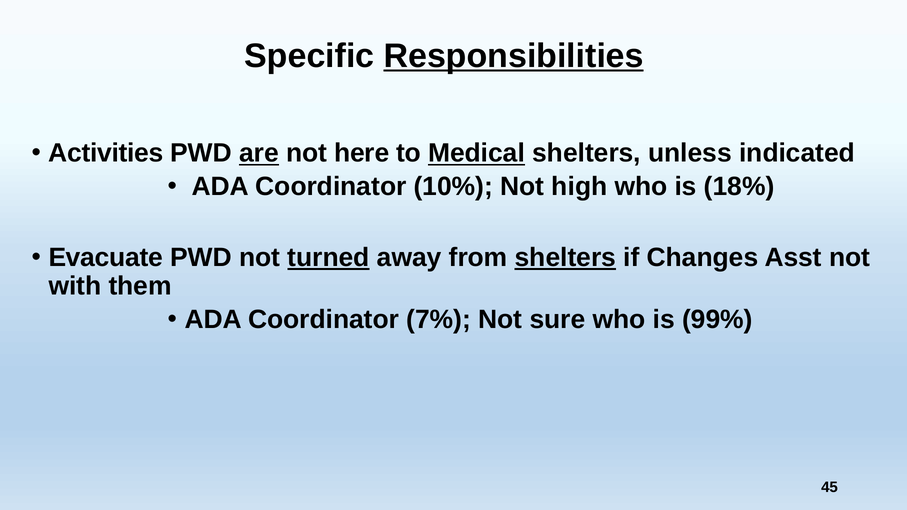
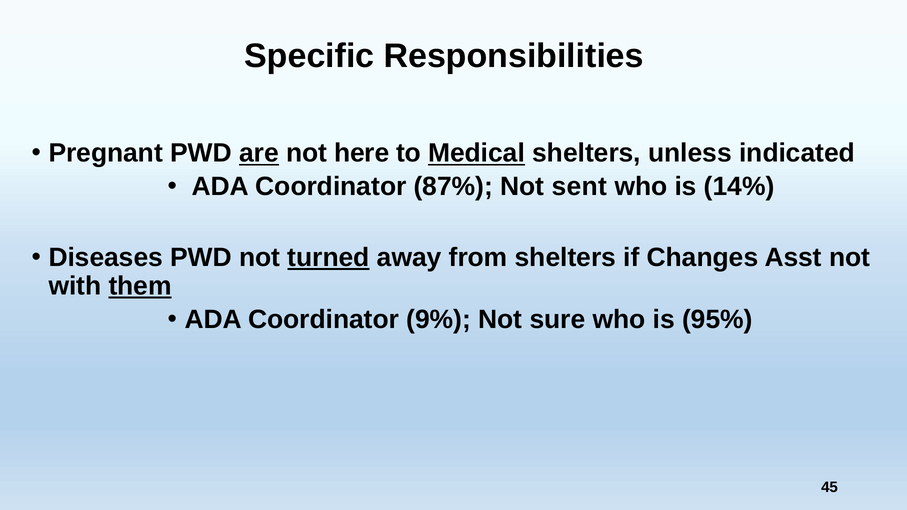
Responsibilities underline: present -> none (514, 56)
Activities: Activities -> Pregnant (106, 153)
10%: 10% -> 87% (453, 187)
high: high -> sent (579, 187)
18%: 18% -> 14% (739, 187)
Evacuate: Evacuate -> Diseases (106, 258)
shelters underline: present -> none (565, 258)
them underline: none -> present (140, 286)
7%: 7% -> 9% (439, 319)
99%: 99% -> 95% (717, 319)
